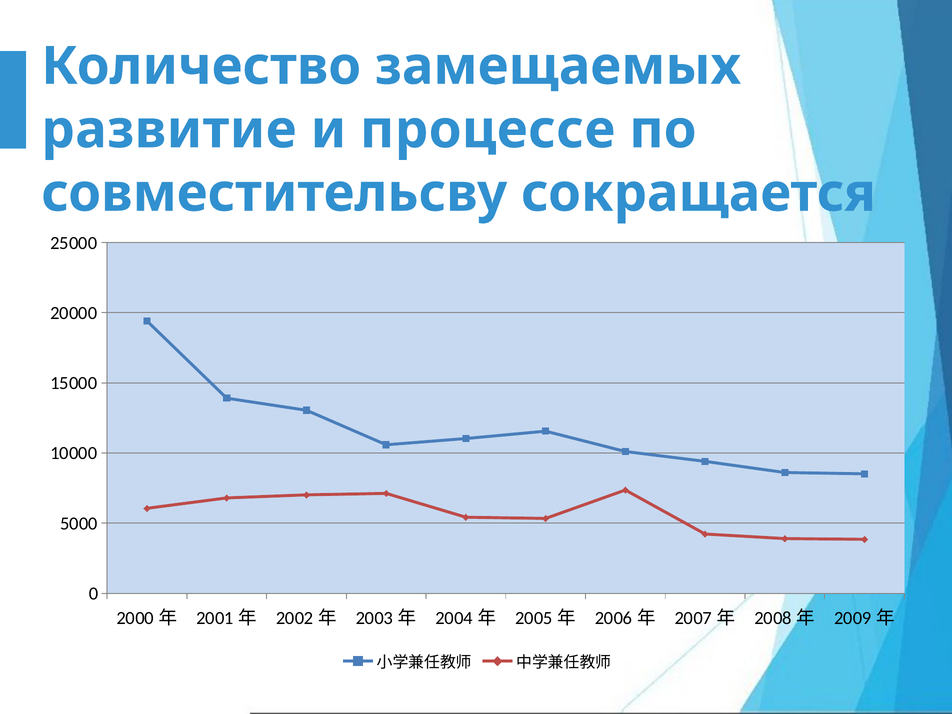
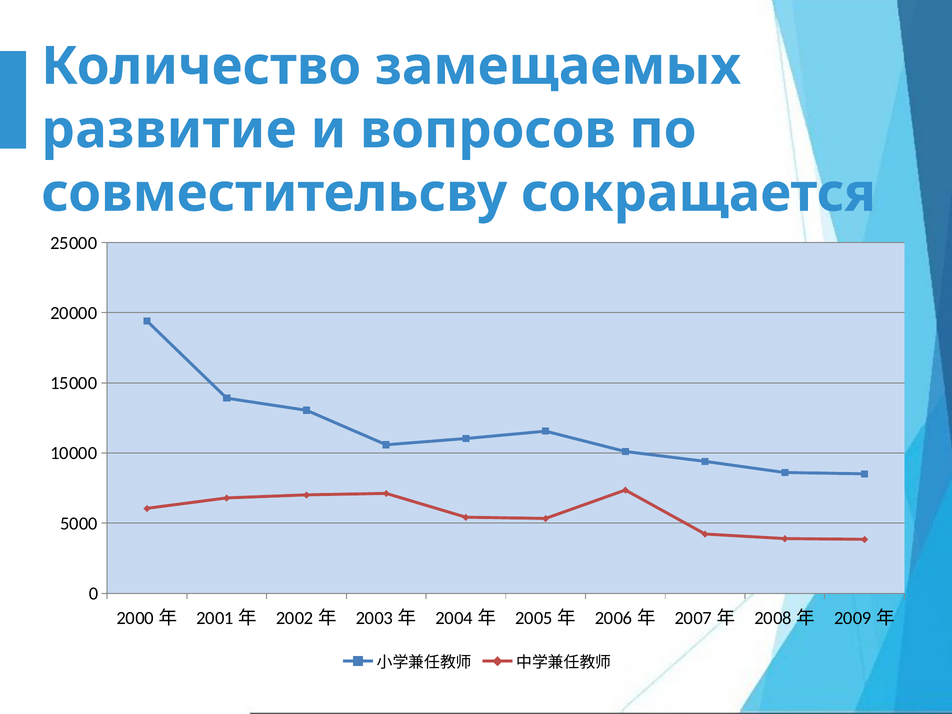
процессе: процессе -> вопросов (488, 130)
